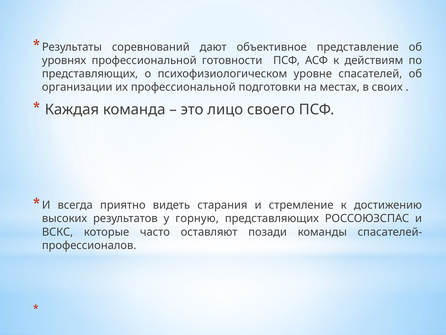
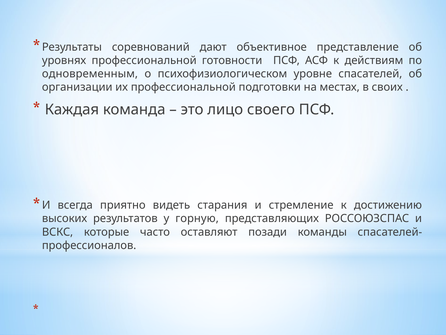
представляющих: представляющих -> одновременным (90, 74)
